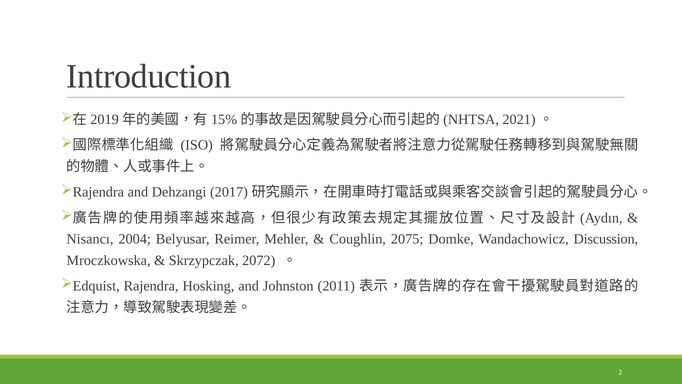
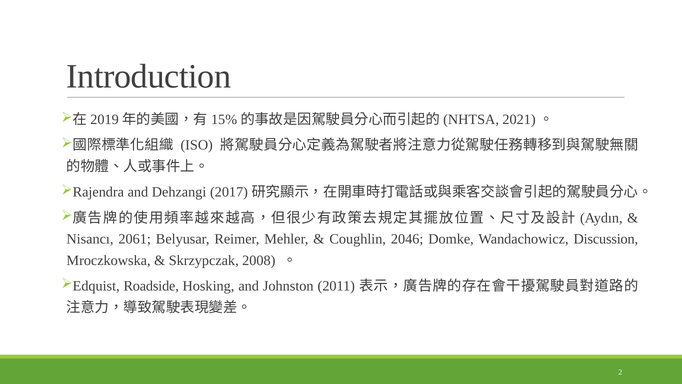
2004: 2004 -> 2061 (135, 239)
2075: 2075 -> 2046 (407, 239)
2072: 2072 -> 2008 (259, 260)
Rajendra: Rajendra -> Roadside (151, 286)
